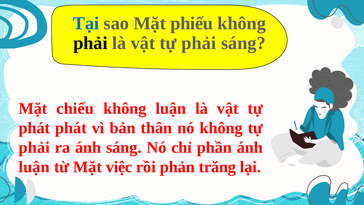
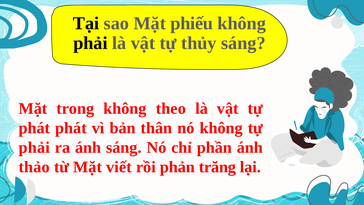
Tại colour: blue -> black (86, 23)
vật tự phải: phải -> thủy (199, 43)
chiếu: chiếu -> trong (75, 109)
không luận: luận -> theo (171, 109)
luận: luận -> thảo (34, 167)
việc: việc -> viết (119, 167)
